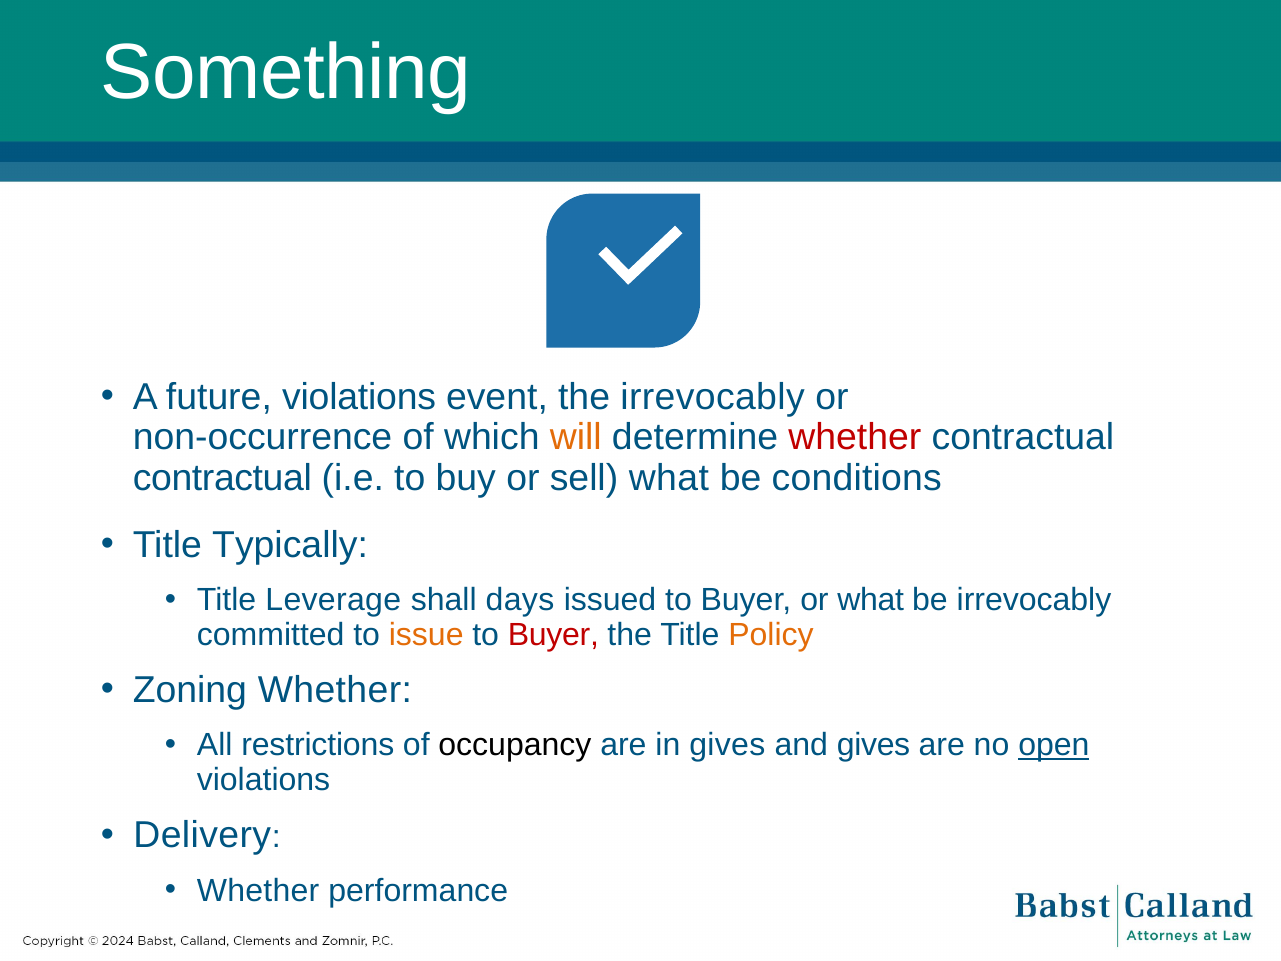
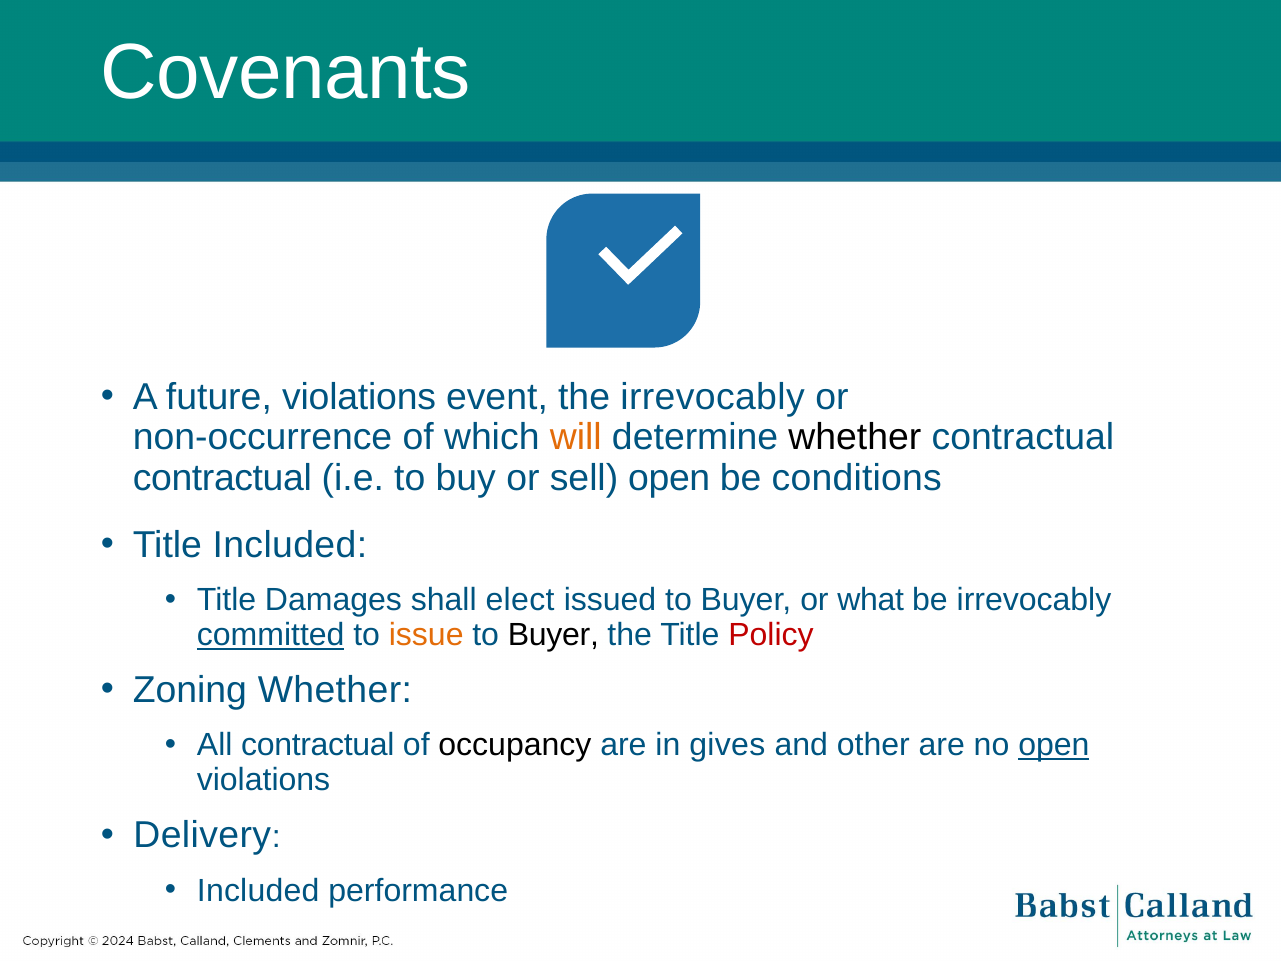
Something: Something -> Covenants (286, 73)
whether colour: red -> black (855, 437)
sell what: what -> open (669, 478)
Title Typically: Typically -> Included (290, 545)
Leverage: Leverage -> Damages (333, 600)
days: days -> elect (520, 600)
committed underline: none -> present (271, 635)
Buyer colour: red -> black (553, 635)
Policy colour: orange -> red (771, 635)
All restrictions: restrictions -> contractual (318, 745)
and gives: gives -> other (873, 745)
Whether: Whether -> Included (258, 890)
